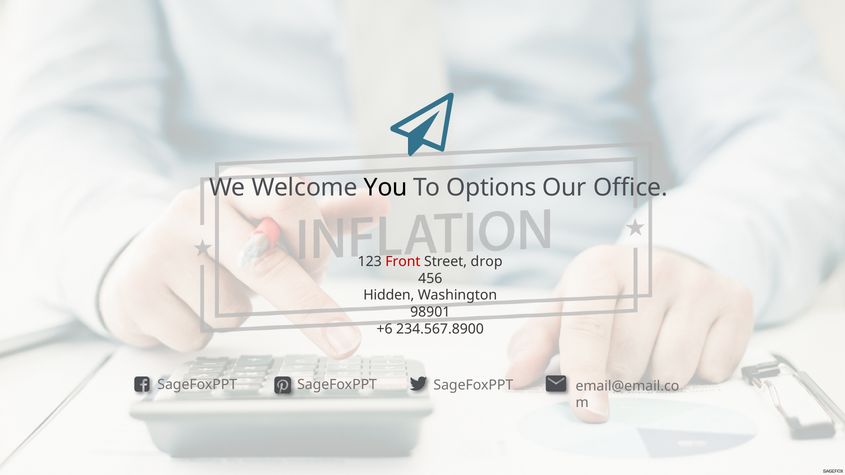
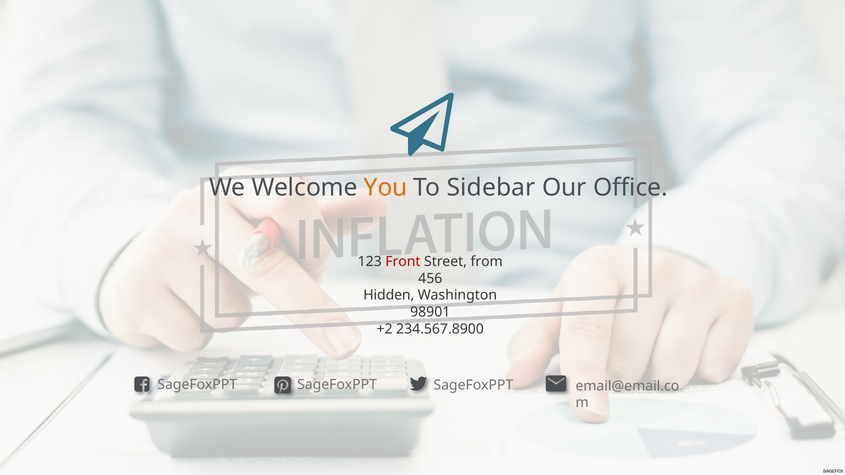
You colour: black -> orange (386, 188)
Options: Options -> Sidebar (491, 188)
drop: drop -> from (487, 262)
+6: +6 -> +2 (385, 329)
